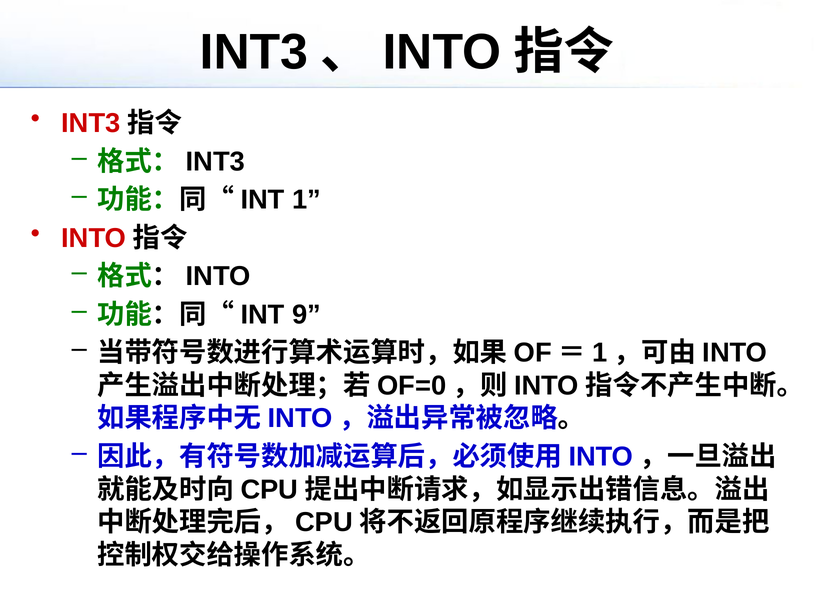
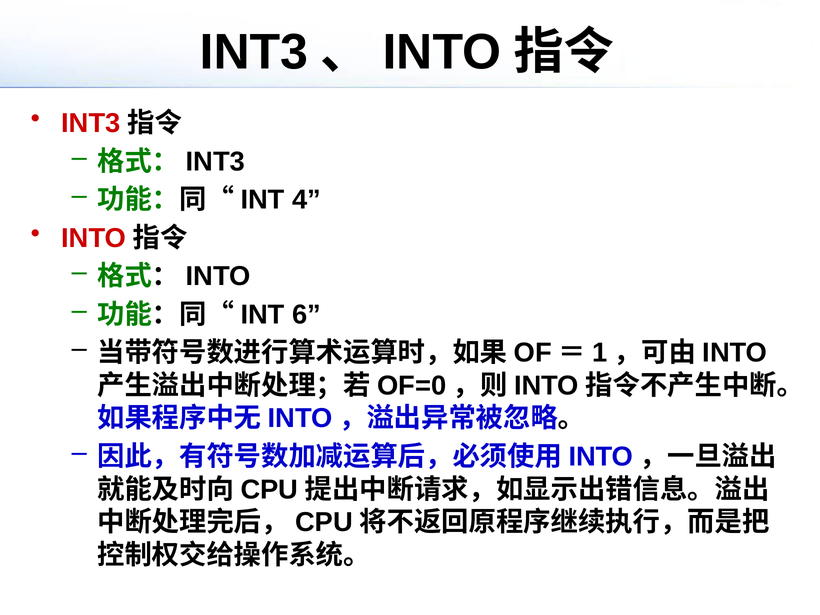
1: 1 -> 4 (306, 200)
9: 9 -> 6 (306, 315)
